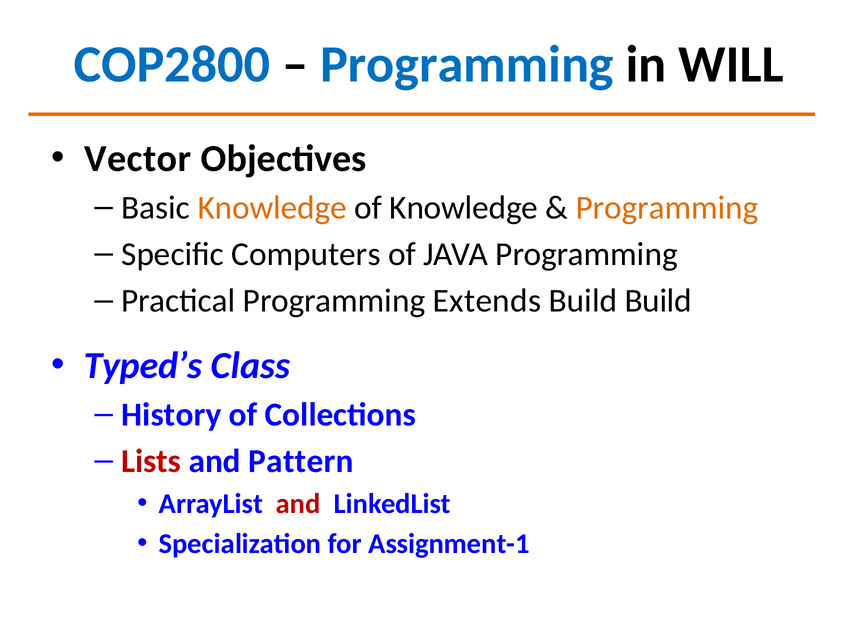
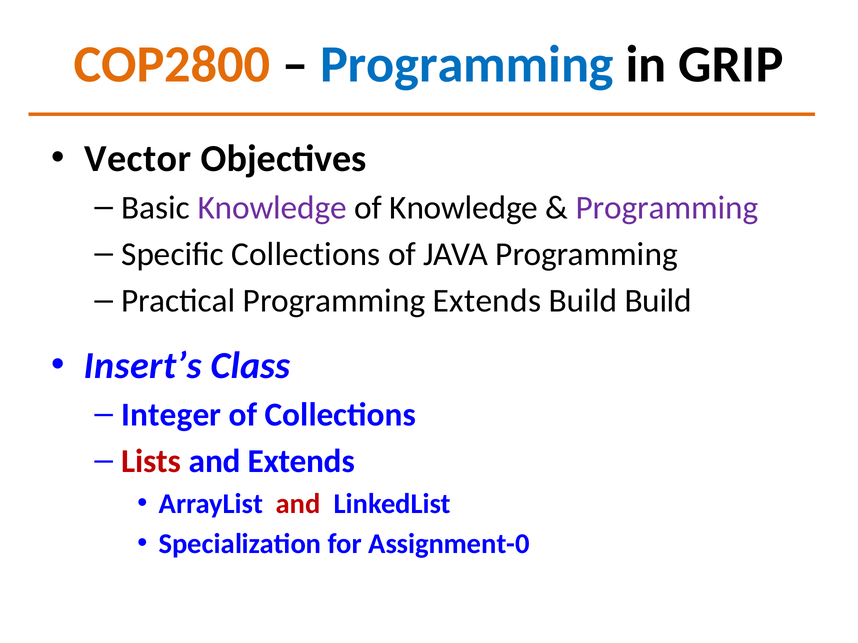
COP2800 colour: blue -> orange (172, 64)
WILL: WILL -> GRIP (731, 64)
Knowledge colour: orange -> purple (272, 208)
Programming colour: orange -> purple (667, 208)
Specific Computers: Computers -> Collections (306, 254)
Typed’s: Typed’s -> Insert’s (143, 366)
History: History -> Integer (171, 415)
and Pattern: Pattern -> Extends (301, 462)
Assignment-1: Assignment-1 -> Assignment-0 (449, 544)
